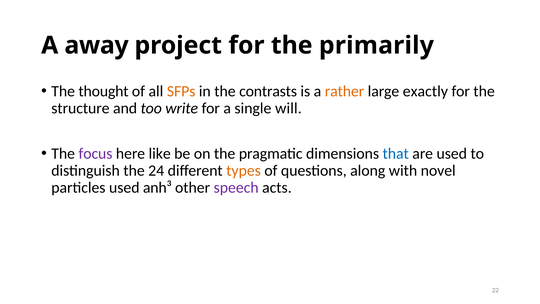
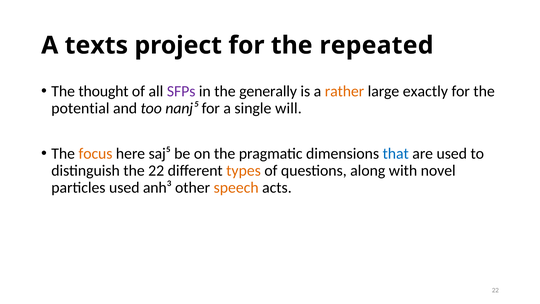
away: away -> texts (96, 45)
primarily: primarily -> repeated (376, 45)
SFPs colour: orange -> purple (181, 91)
contrasts: contrasts -> generally (268, 91)
structure: structure -> potential (80, 108)
write: write -> nanj⁵ (182, 108)
focus colour: purple -> orange (95, 153)
like: like -> saj⁵ (160, 153)
the 24: 24 -> 22 (156, 170)
speech colour: purple -> orange (236, 187)
